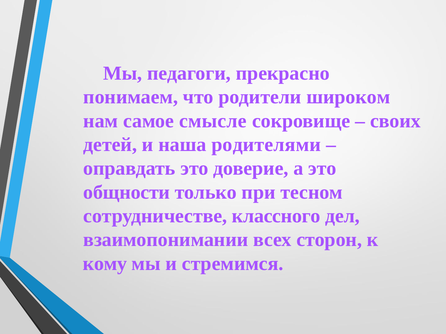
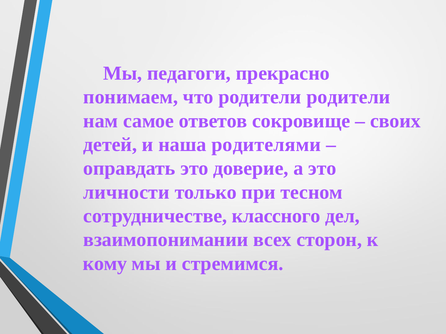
родители широком: широком -> родители (348, 97)
смысле: смысле -> ответов (213, 121)
общности: общности -> личности (127, 192)
